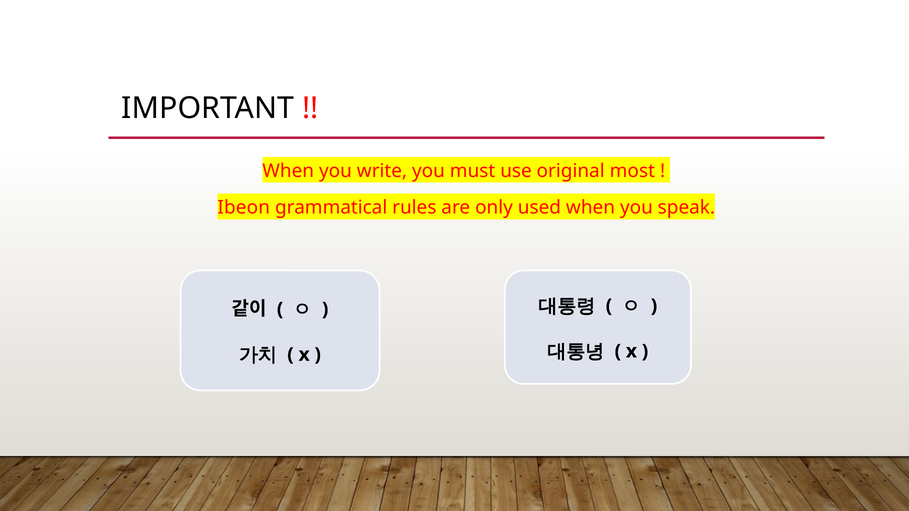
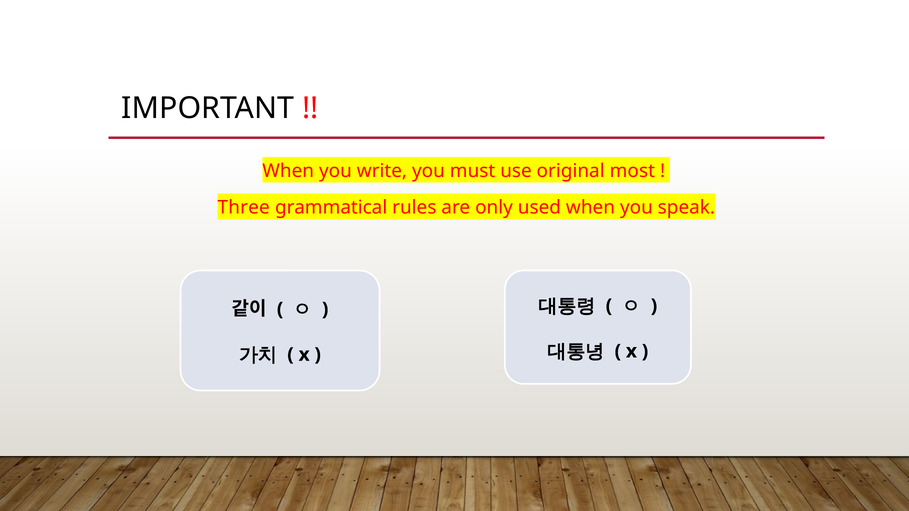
Ibeon: Ibeon -> Three (244, 208)
